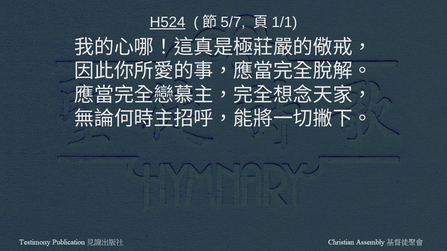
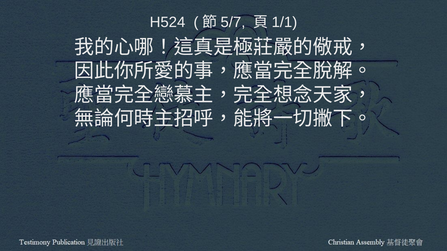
H524 underline: present -> none (168, 22)
